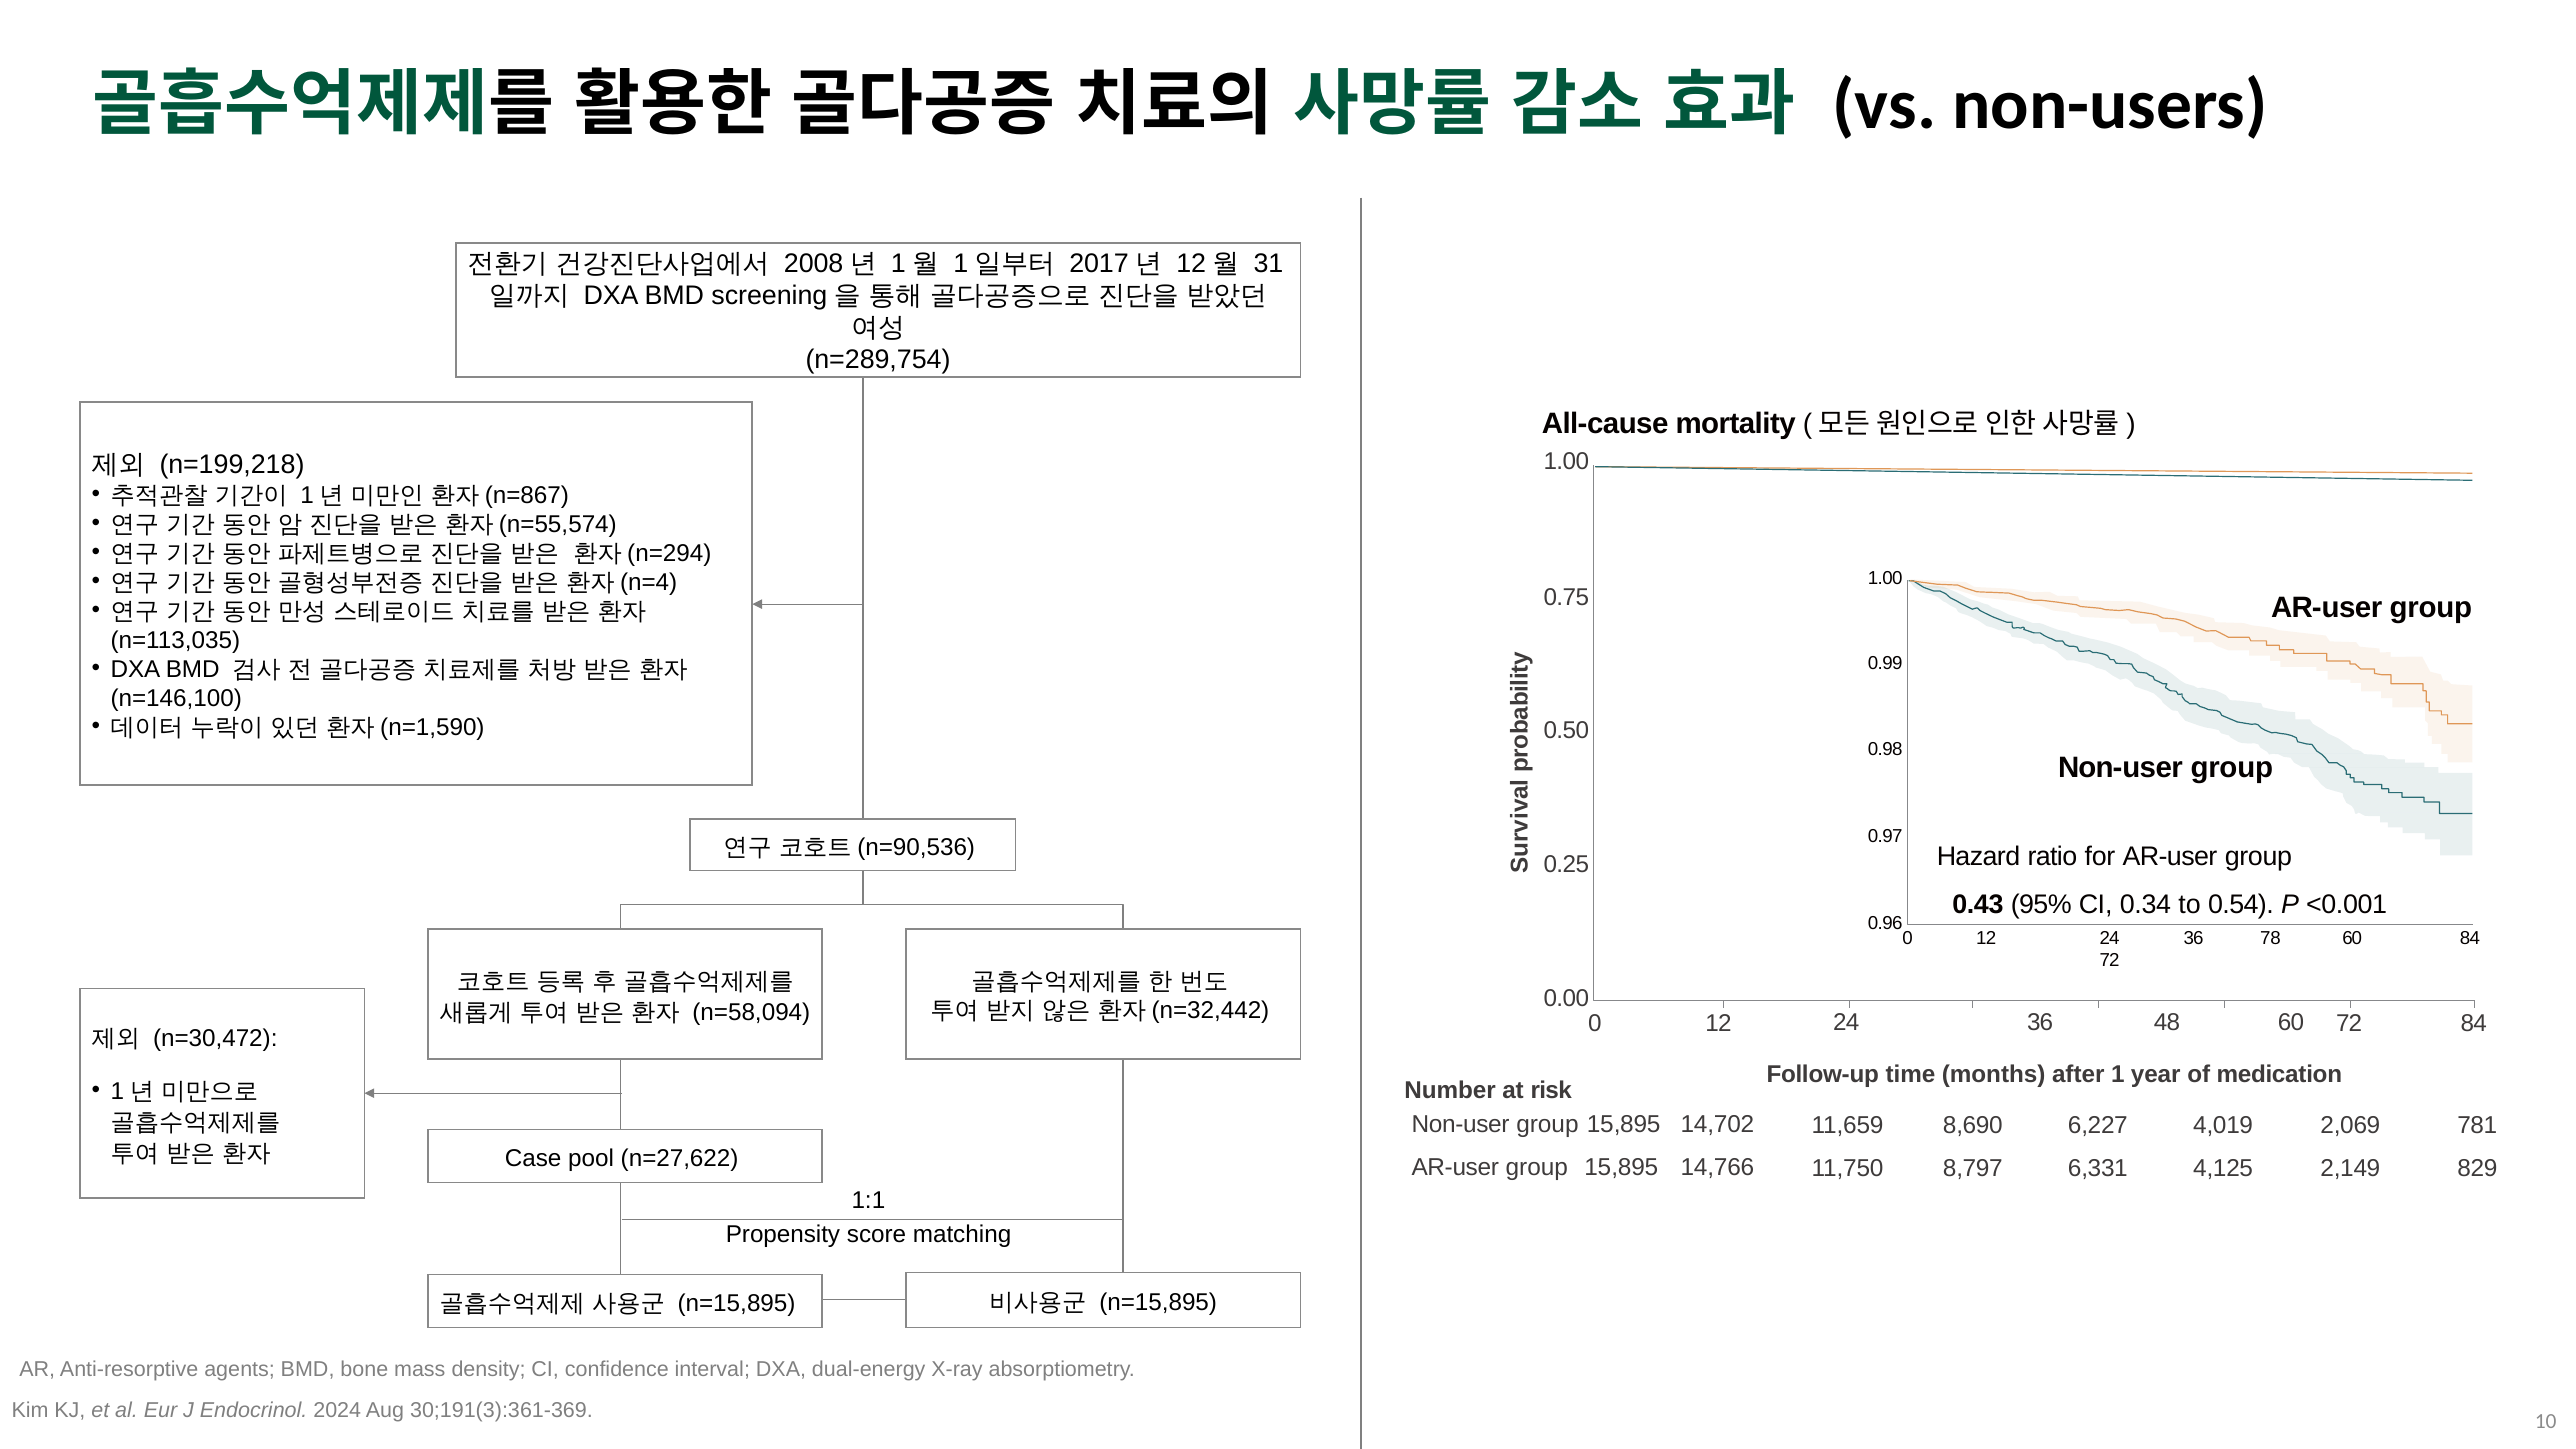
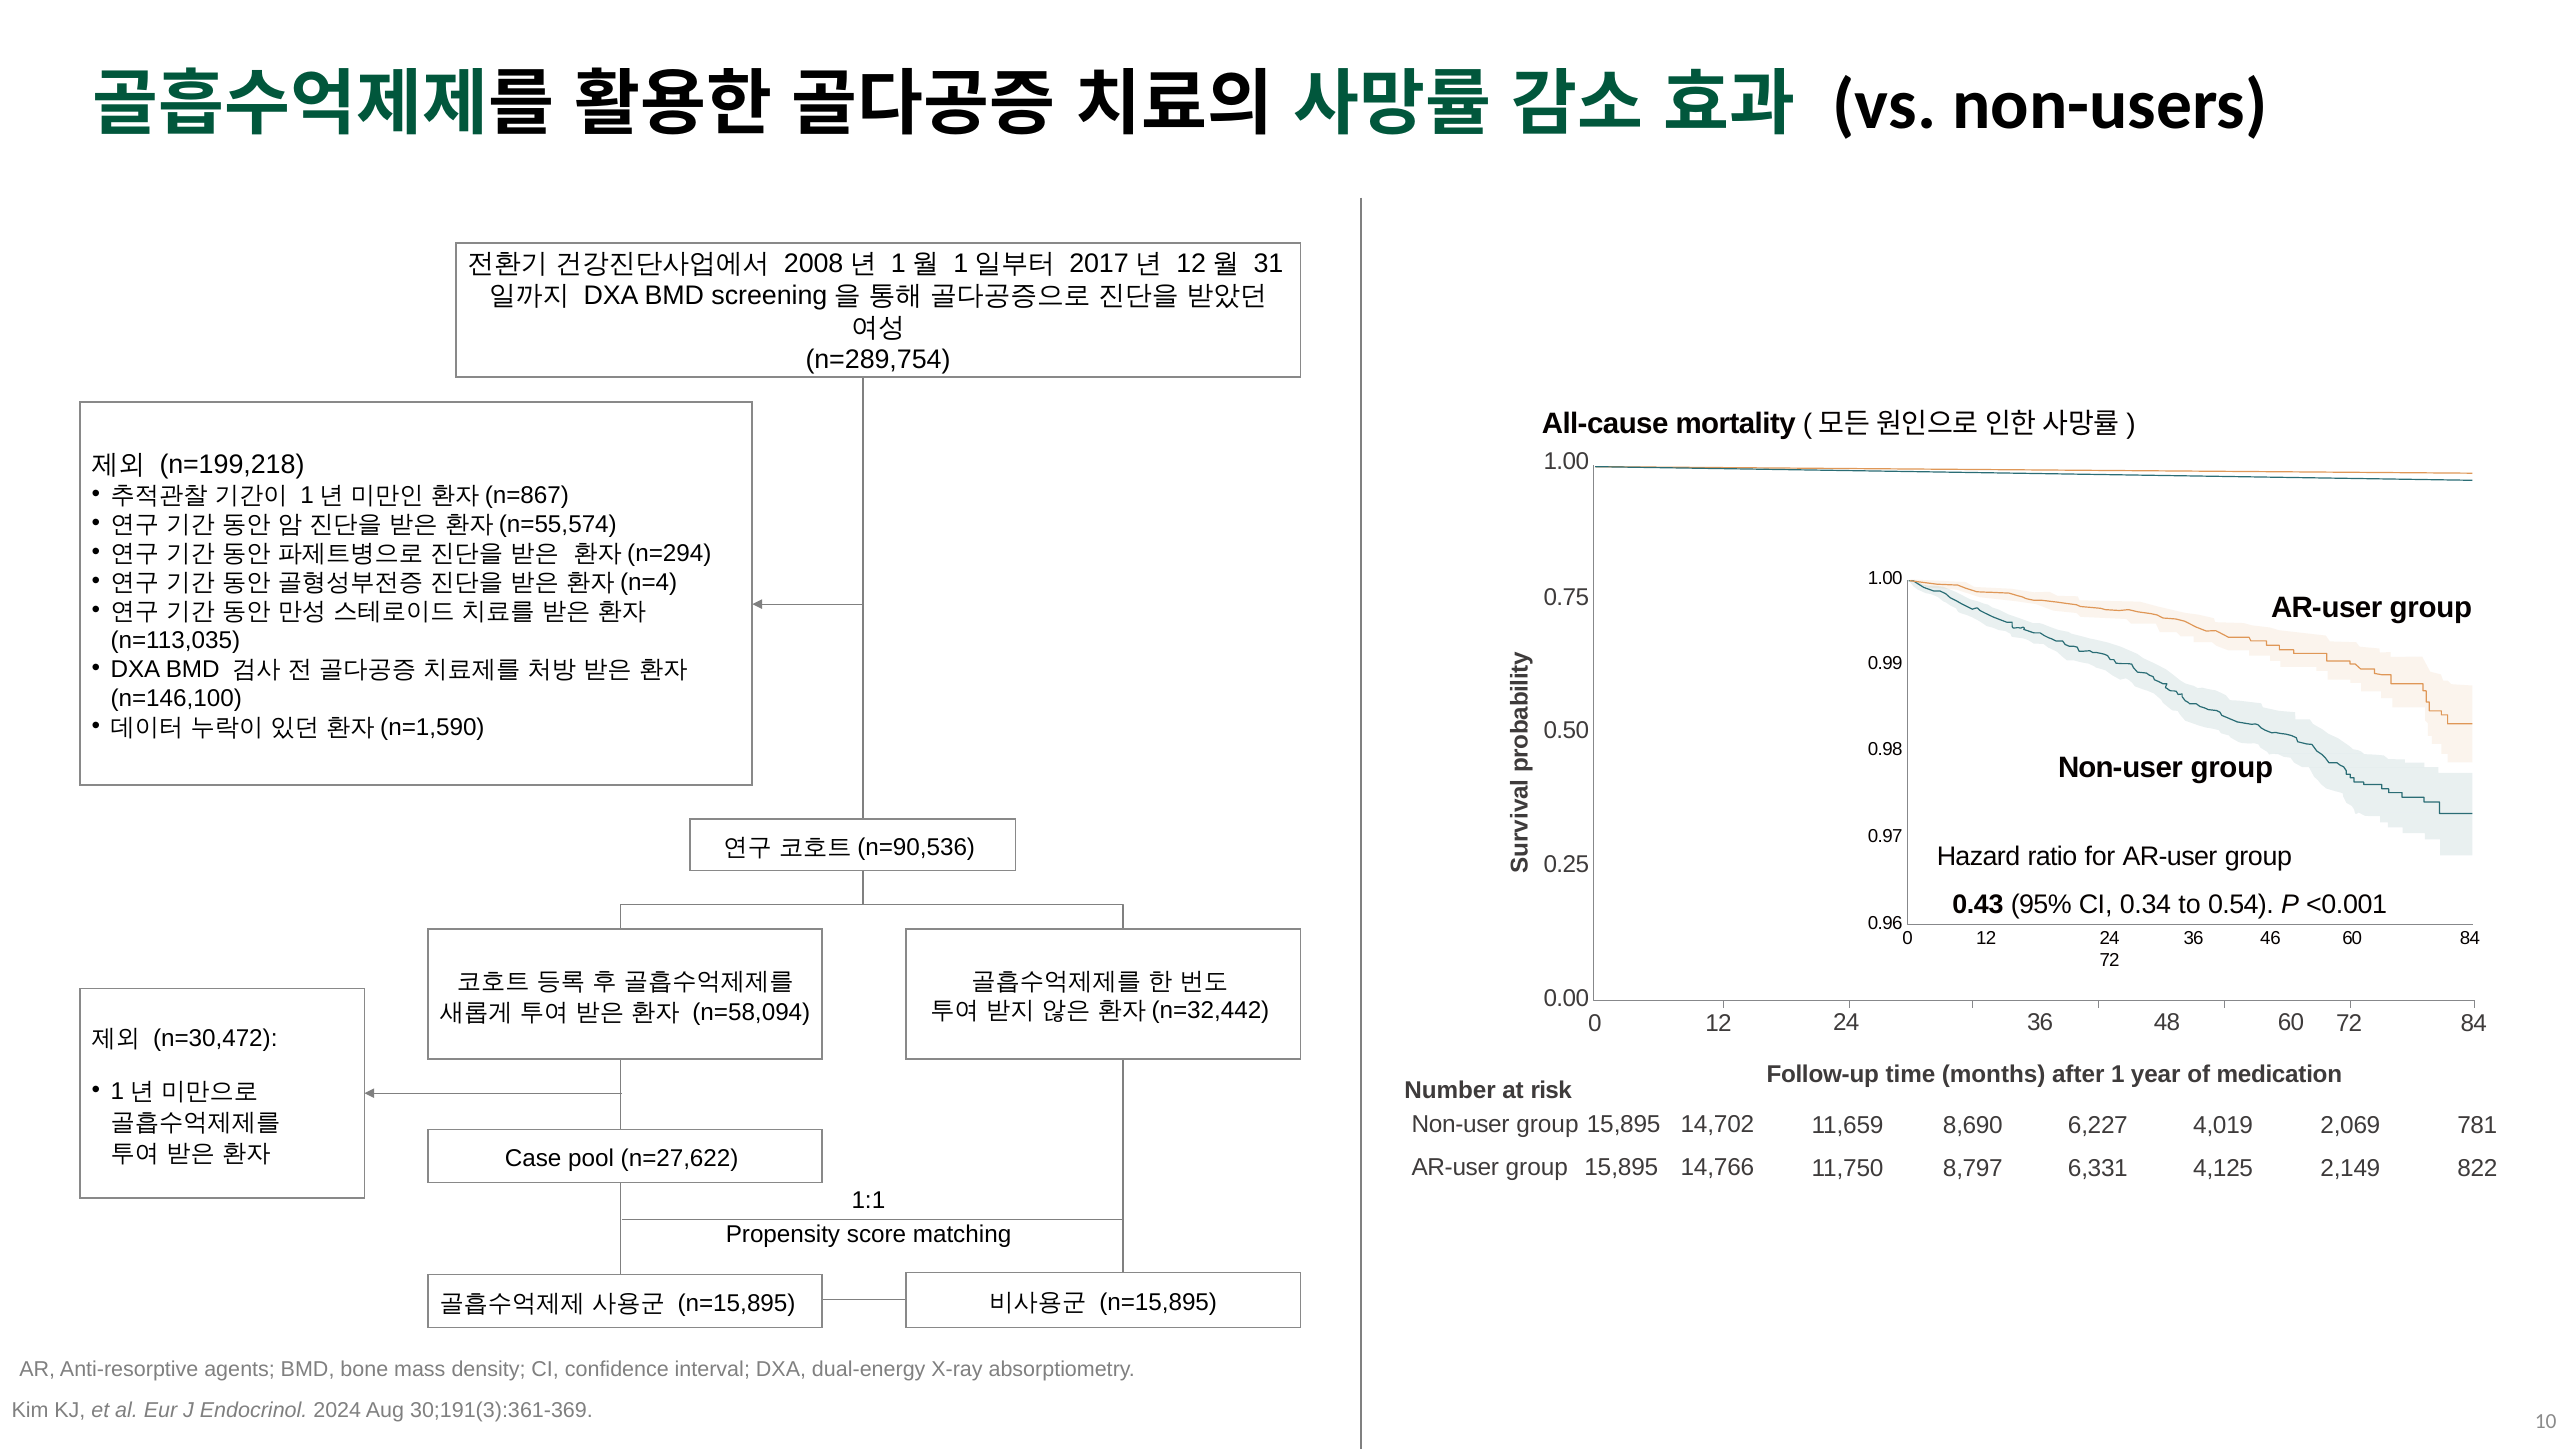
78: 78 -> 46 (2270, 938)
829: 829 -> 822 (2477, 1168)
